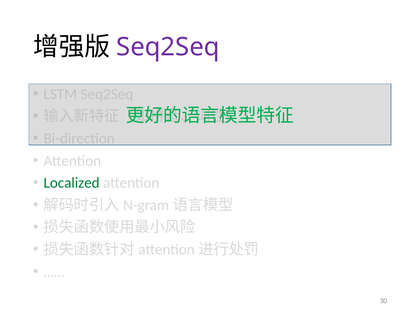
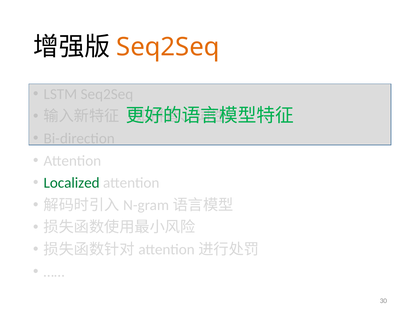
Seq2Seq colour: purple -> orange (168, 47)
